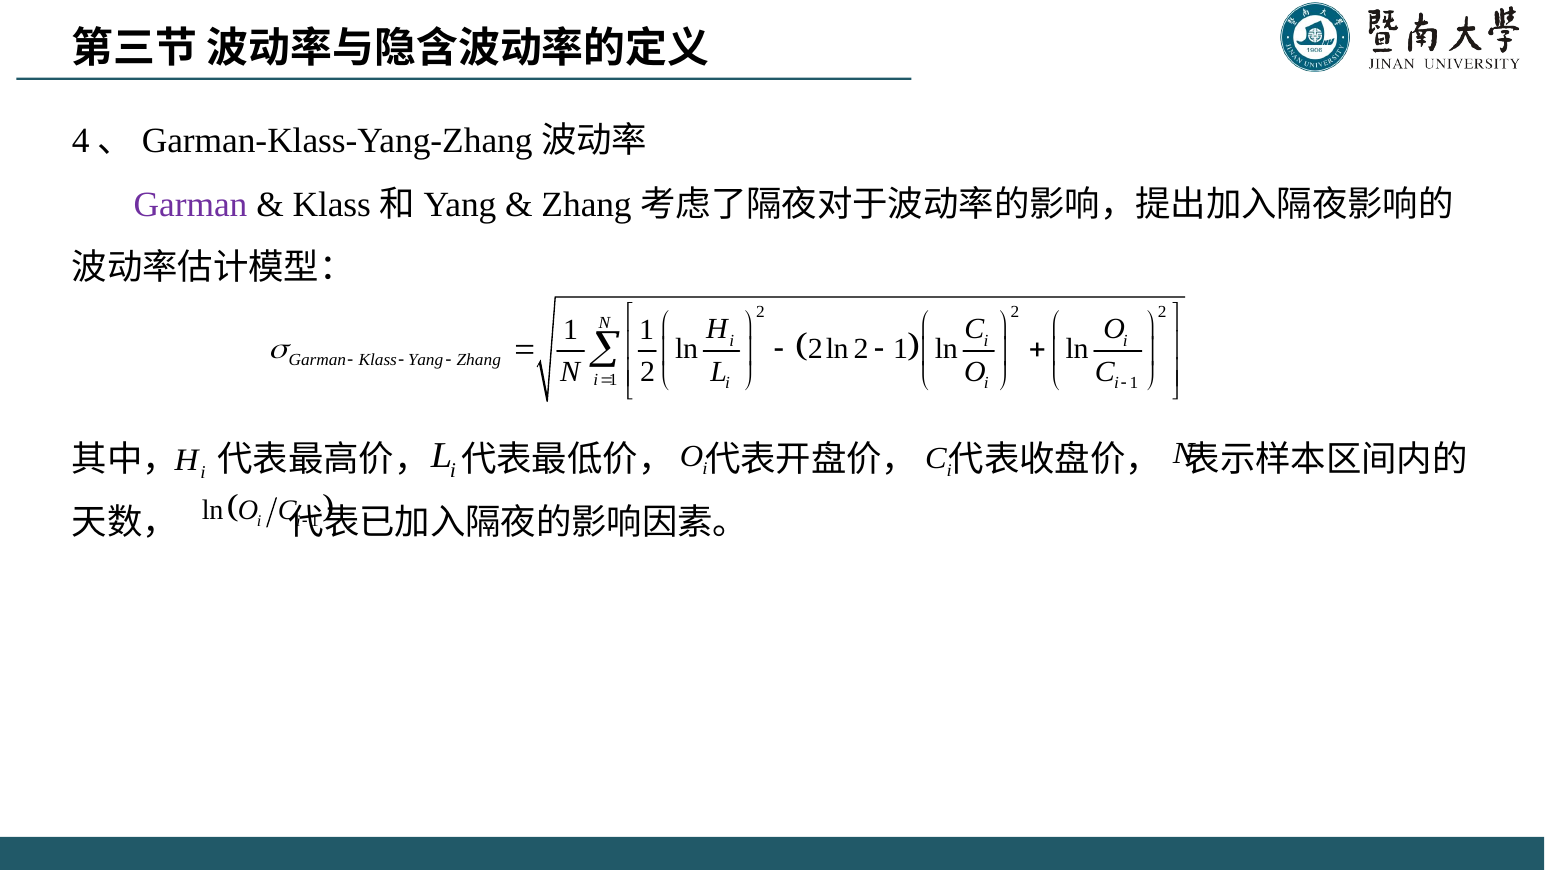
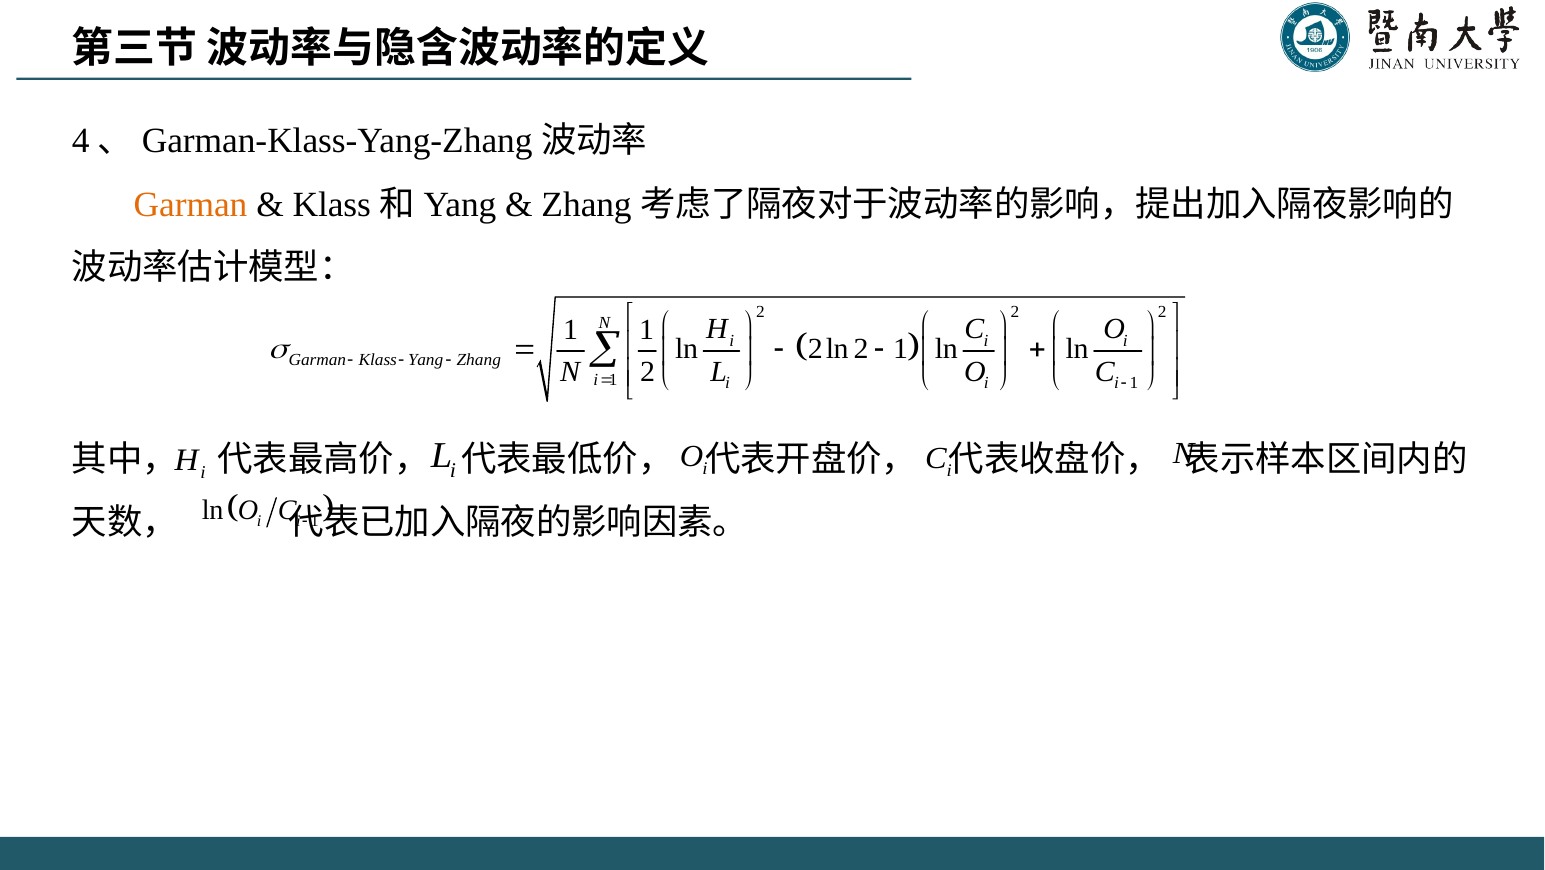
Garman colour: purple -> orange (191, 204)
